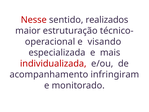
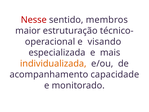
realizados: realizados -> membros (107, 20)
individualizada colour: red -> orange (53, 63)
infringiram: infringiram -> capacidade (115, 74)
